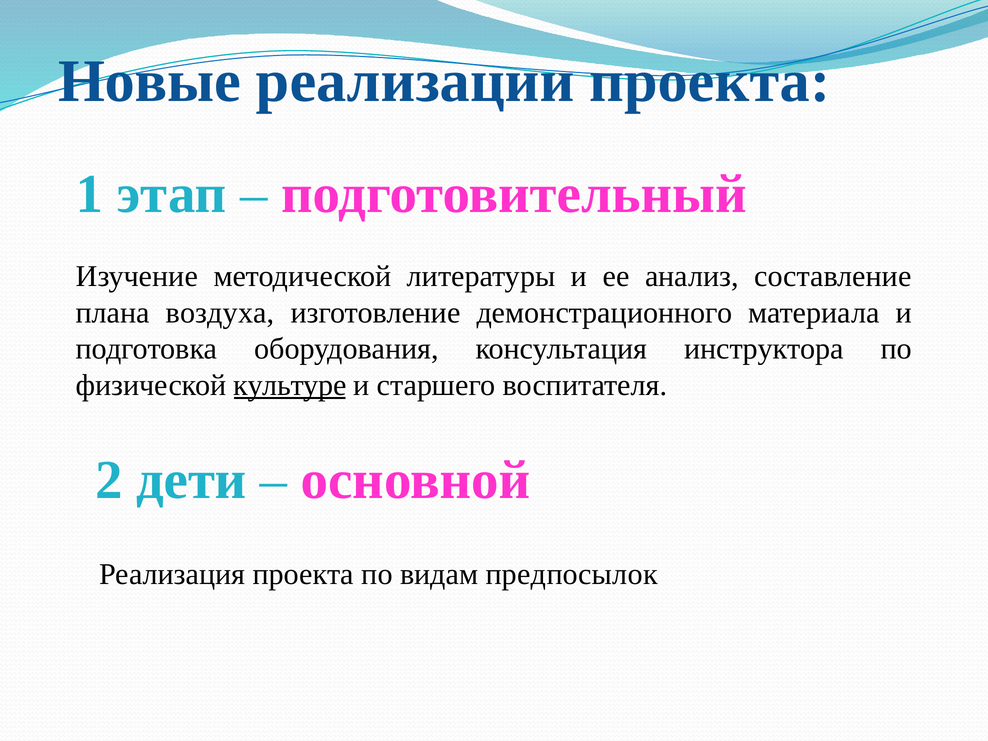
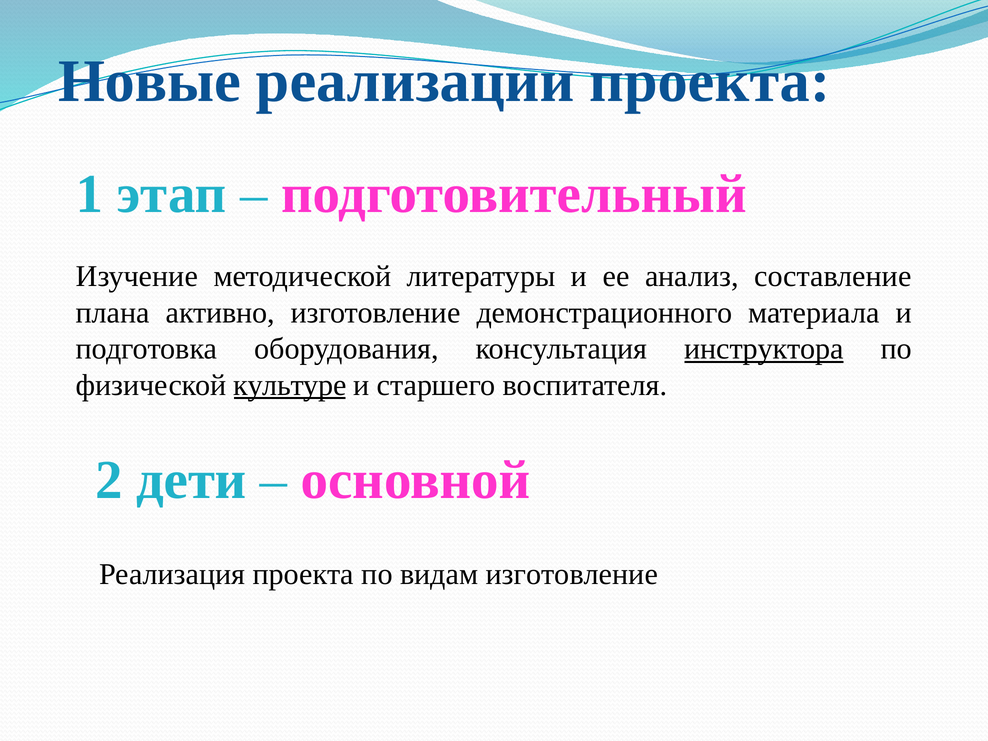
воздуха: воздуха -> активно (220, 313)
инструктора underline: none -> present (764, 349)
видам предпосылок: предпосылок -> изготовление (572, 574)
